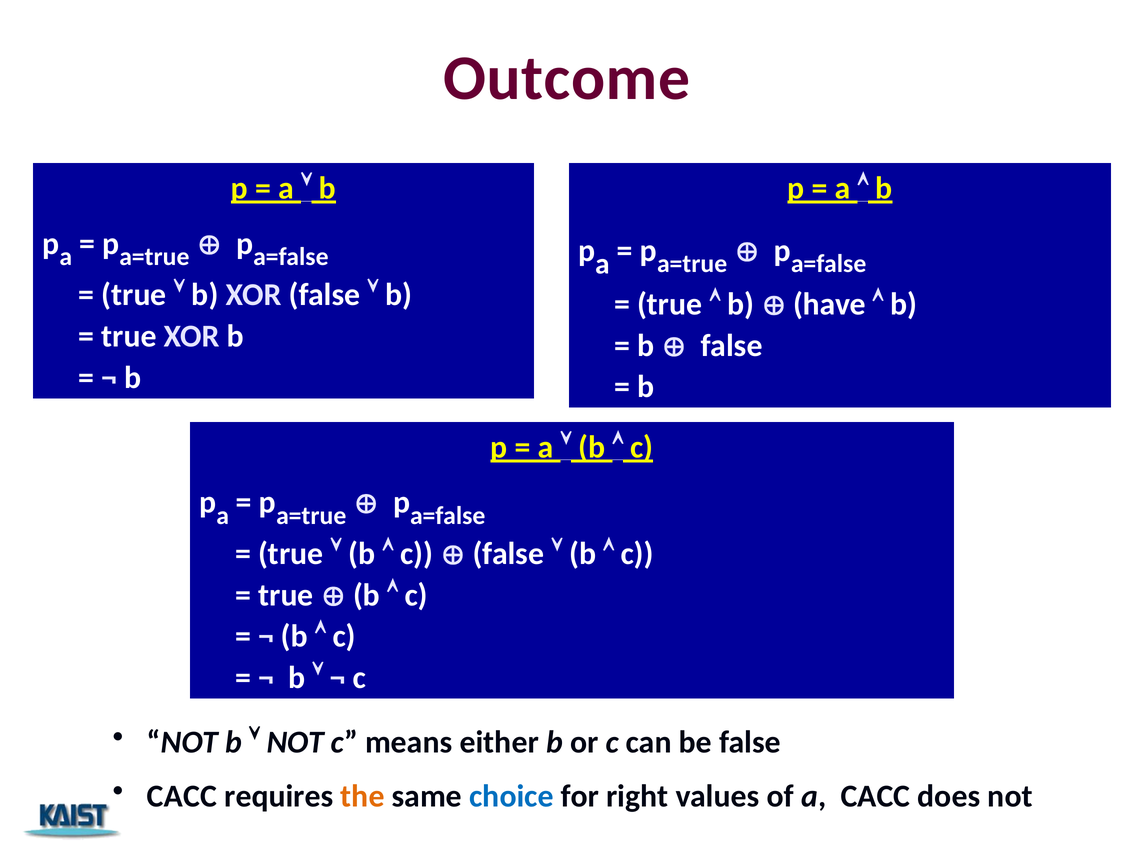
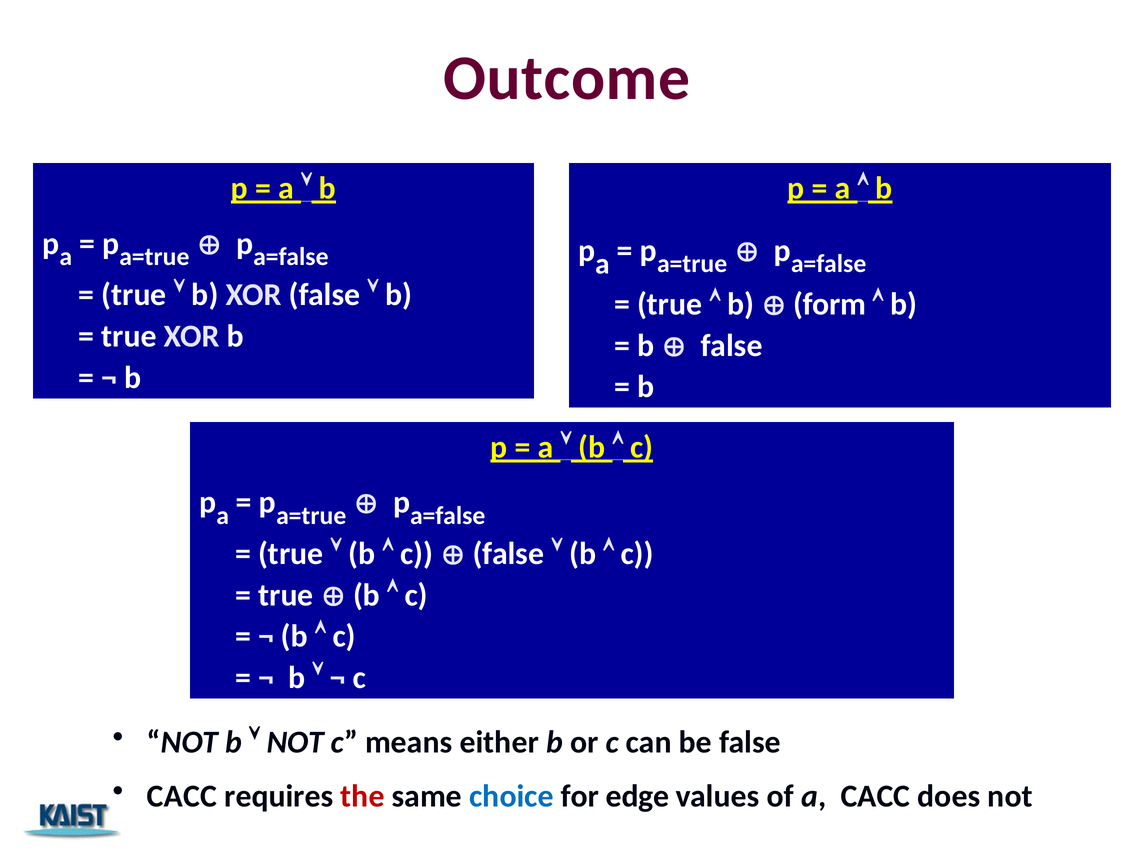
have: have -> form (830, 304)
the colour: orange -> red (362, 796)
right: right -> edge (637, 796)
